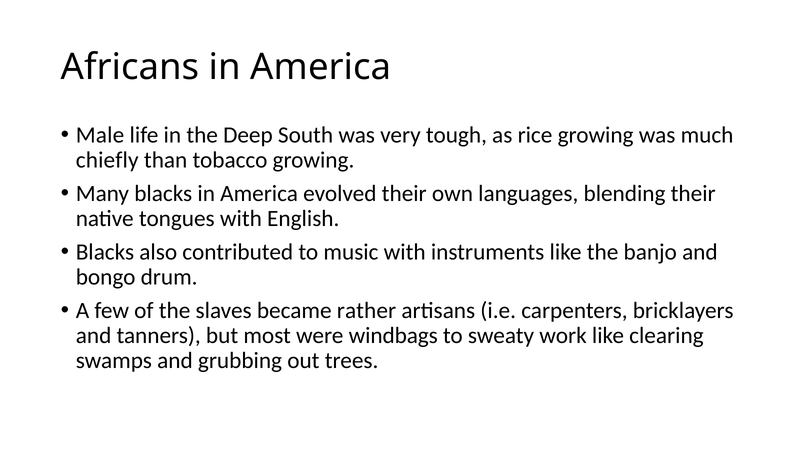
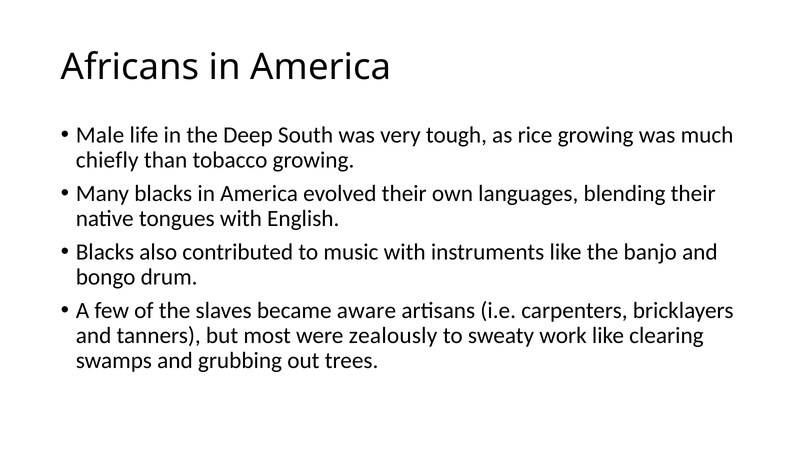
rather: rather -> aware (366, 310)
windbags: windbags -> zealously (393, 335)
